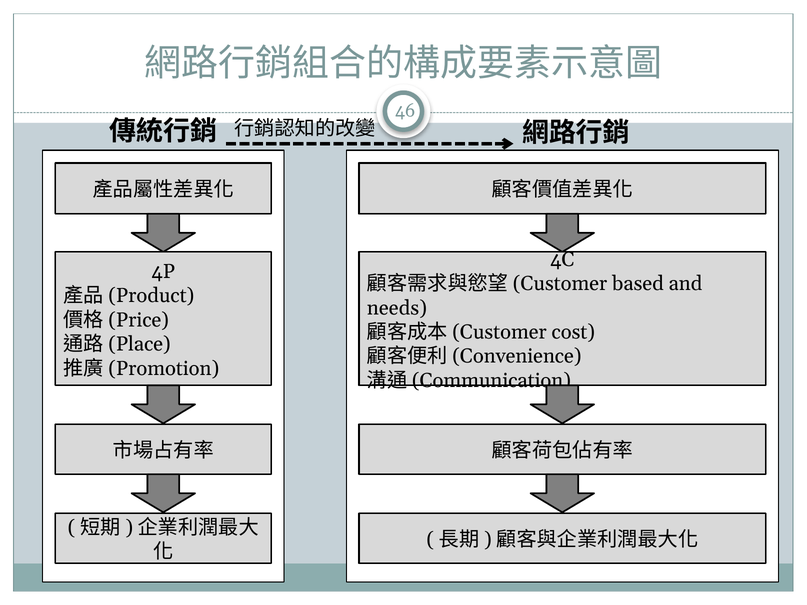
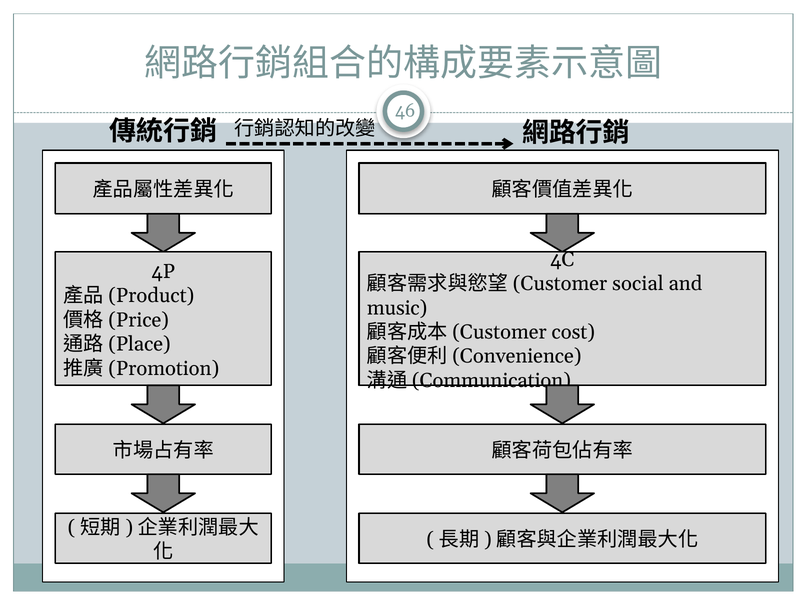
based: based -> social (638, 284)
needs: needs -> music (397, 308)
